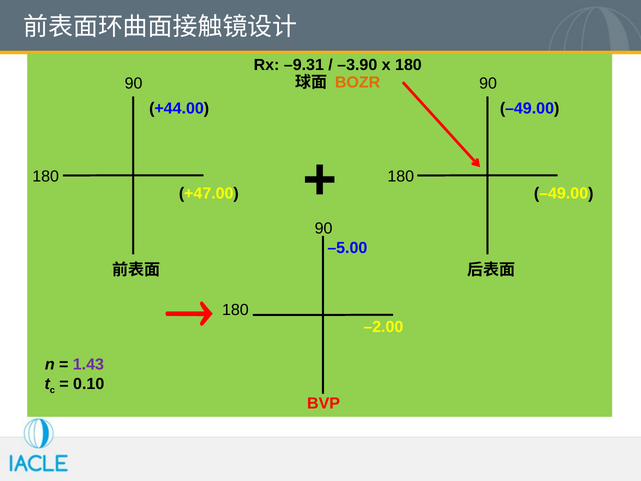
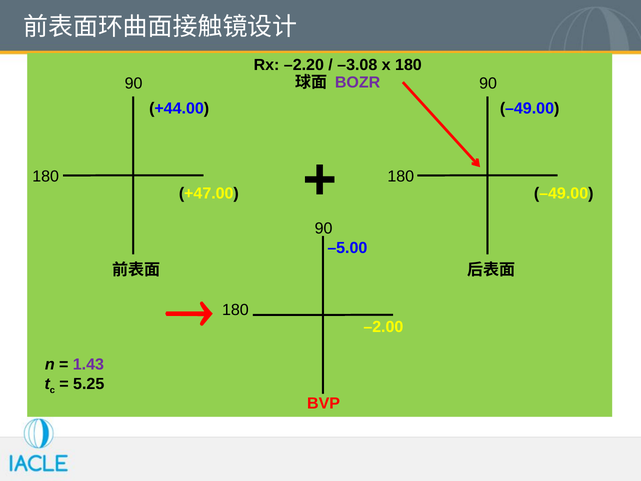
–9.31: –9.31 -> –2.20 (304, 65)
–3.90: –3.90 -> –3.08 (357, 65)
BOZR colour: orange -> purple (358, 82)
0.10: 0.10 -> 5.25 (89, 384)
